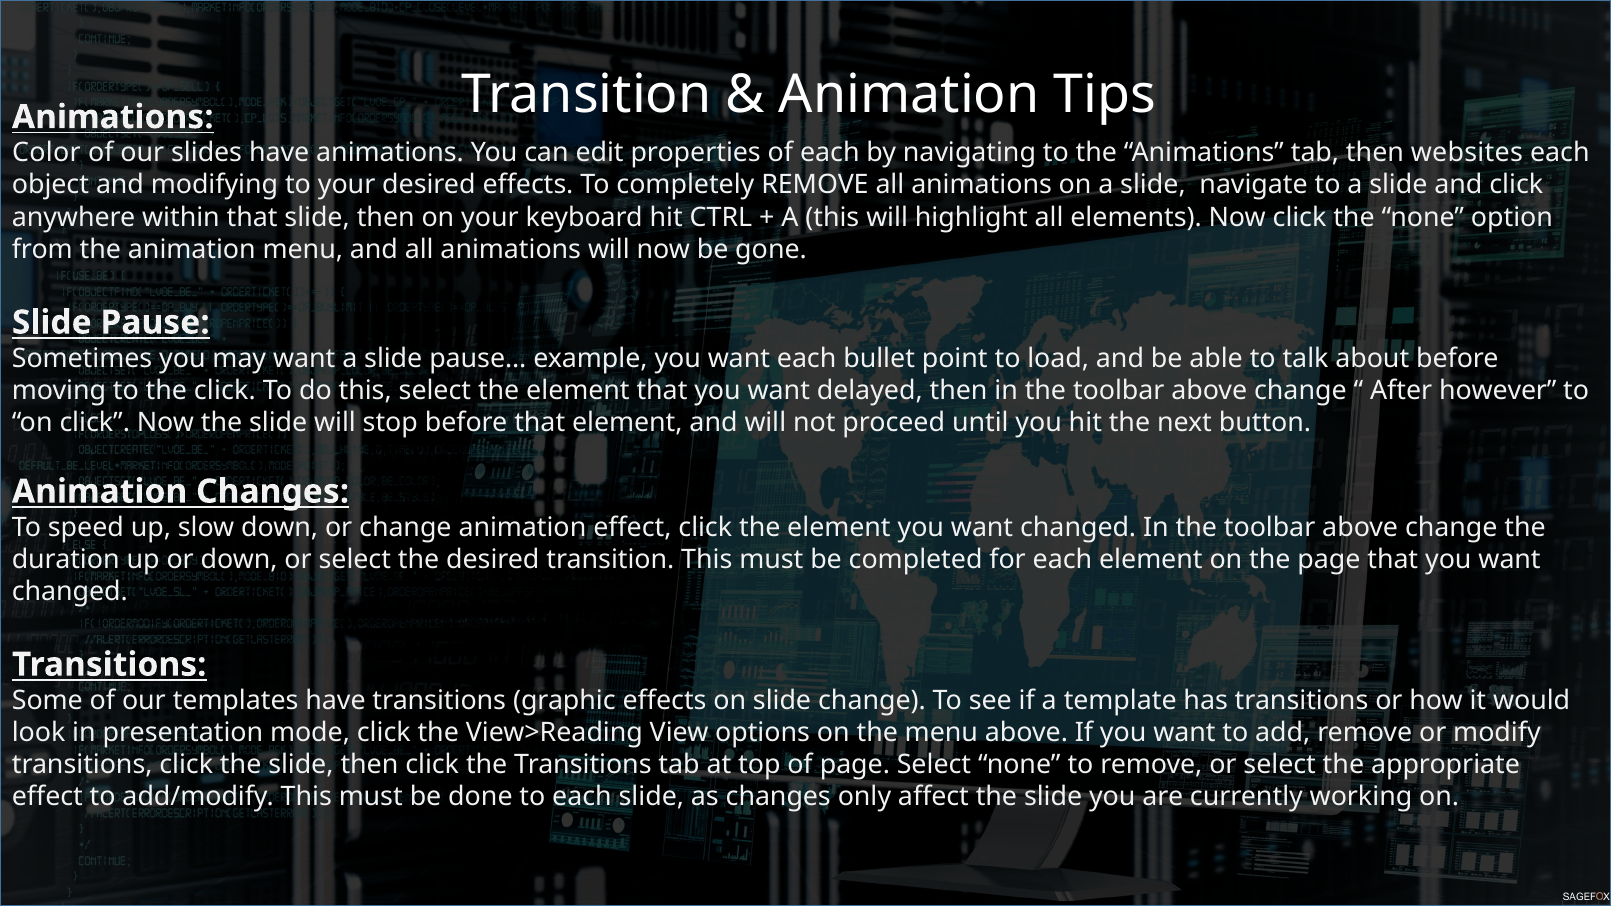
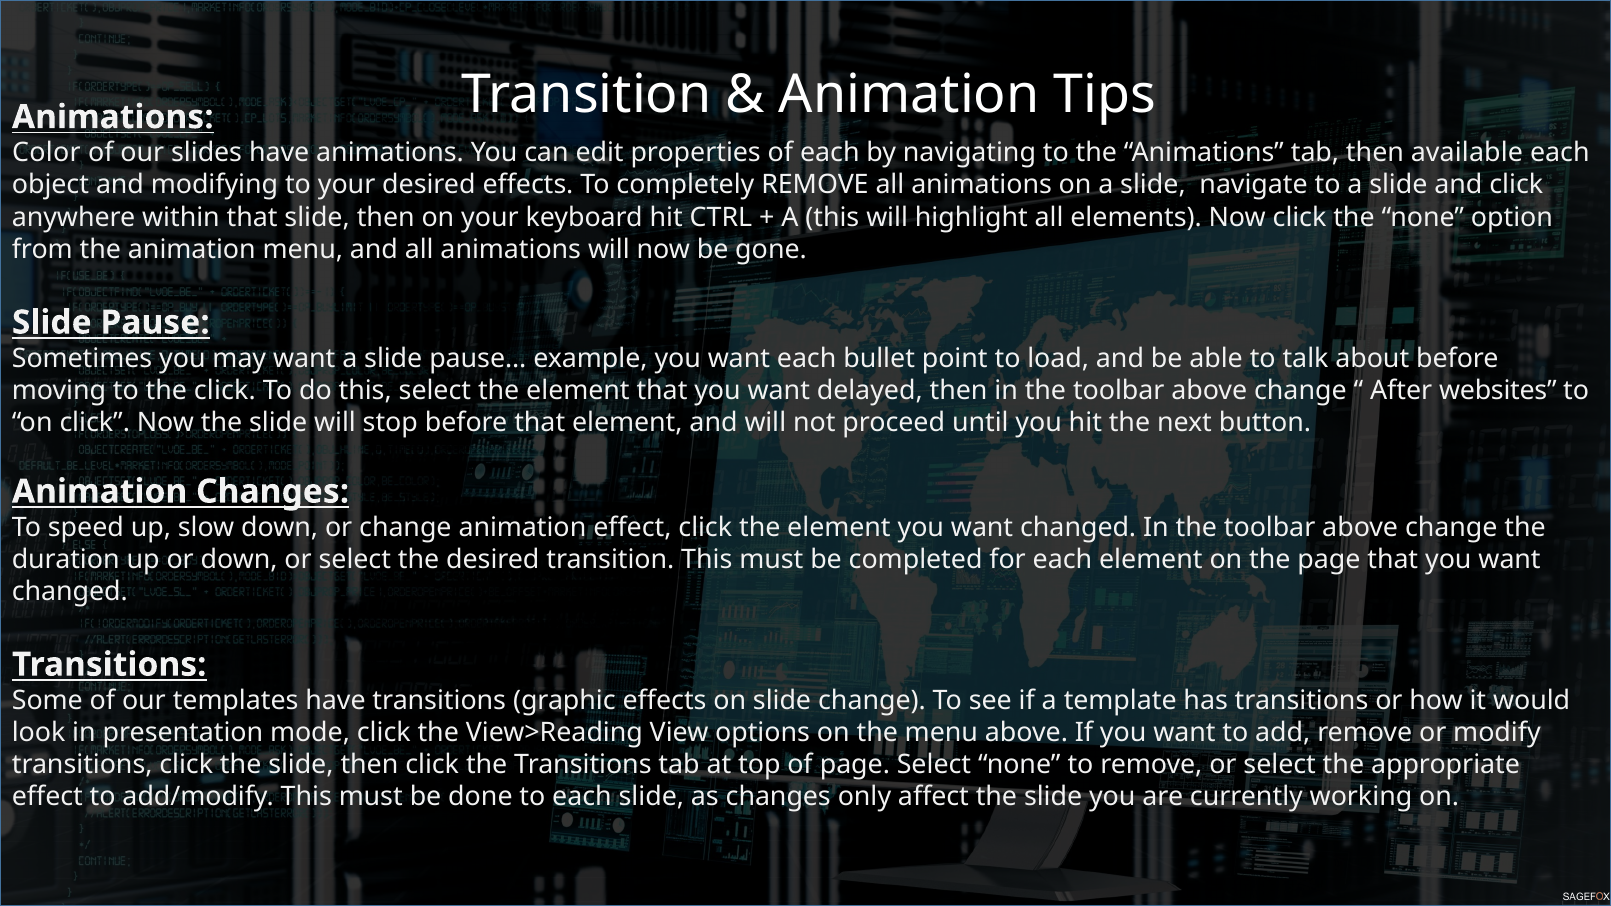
websites: websites -> available (1467, 153)
however: however -> websites (1498, 390)
